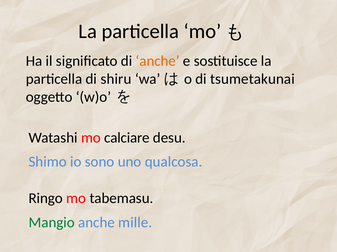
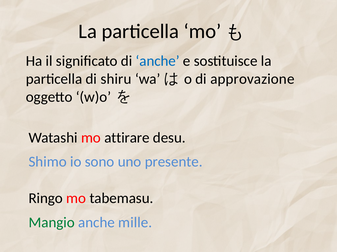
anche colour: orange -> blue (158, 61)
tsumetakunai: tsumetakunai -> approvazione (252, 79)
calciare: calciare -> attirare (127, 138)
qualcosa: qualcosa -> presente (174, 162)
